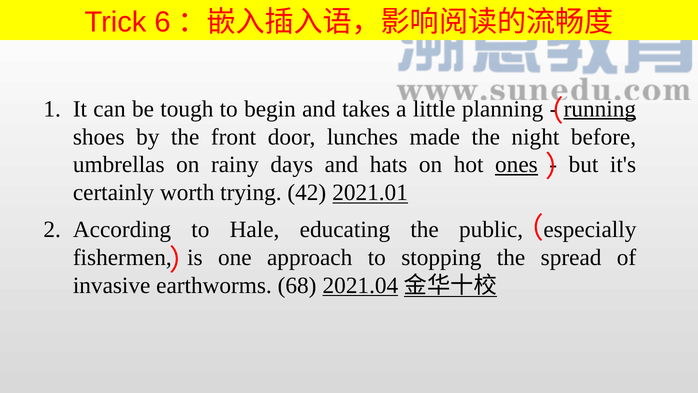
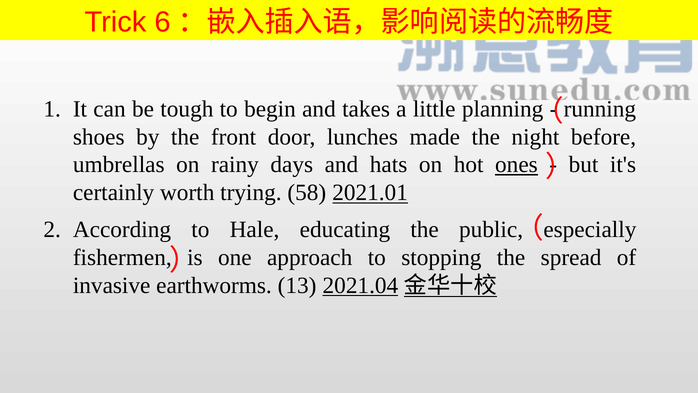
running underline: present -> none (600, 109)
42: 42 -> 58 (307, 193)
68: 68 -> 13 (297, 285)
